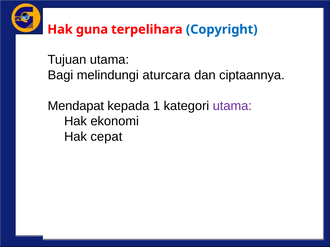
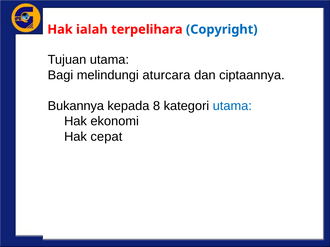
guna: guna -> ialah (92, 30)
Mendapat: Mendapat -> Bukannya (76, 106)
1: 1 -> 8 (157, 106)
utama colour: purple -> blue (232, 106)
